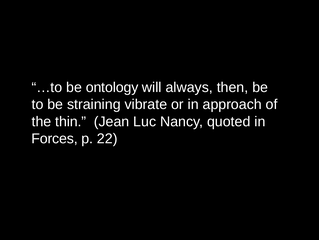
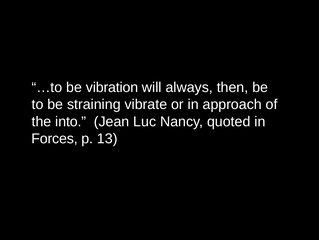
ontology: ontology -> vibration (112, 87)
thin: thin -> into (71, 121)
22: 22 -> 13 (107, 138)
